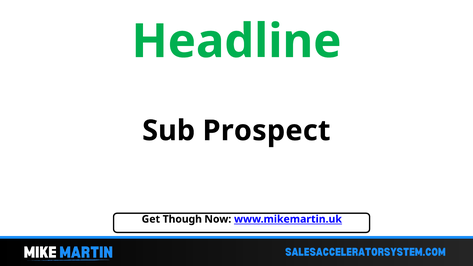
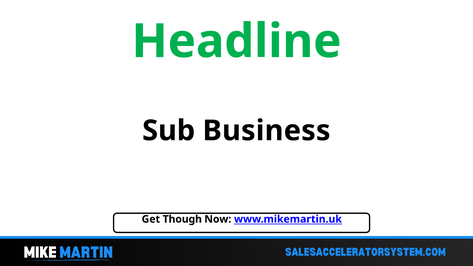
Prospect: Prospect -> Business (267, 131)
